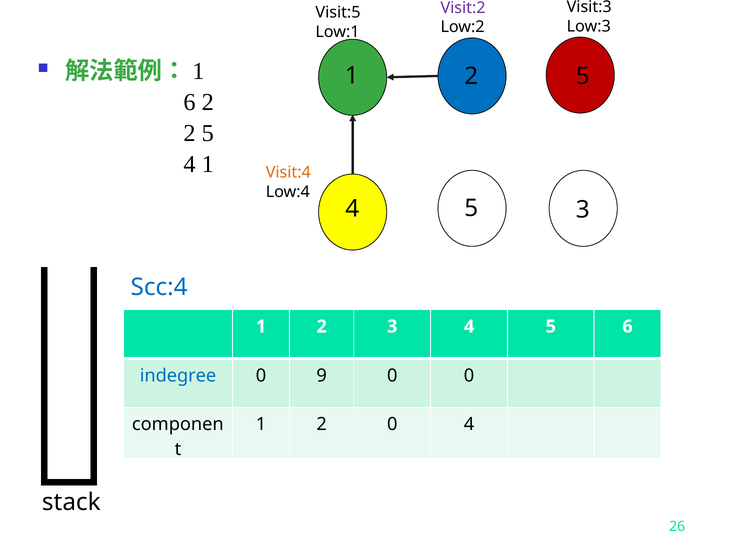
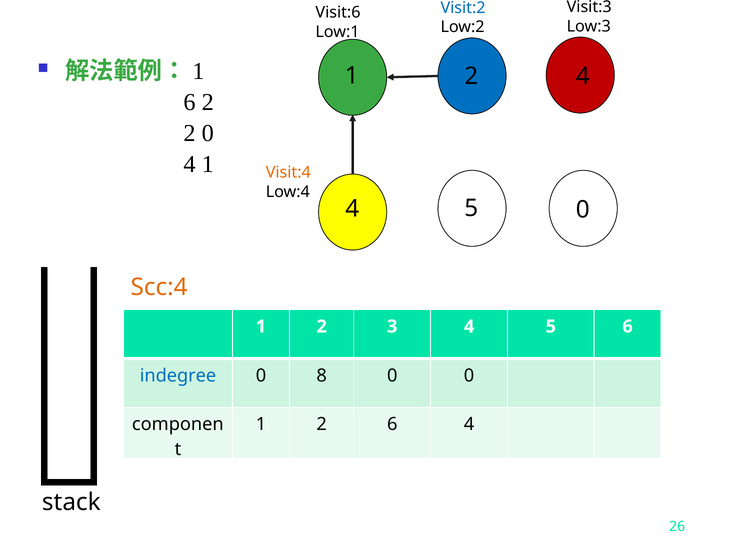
Visit:2 colour: purple -> blue (463, 8)
Visit:5: Visit:5 -> Visit:6 (338, 13)
1 5: 5 -> 4 (583, 77)
2 5: 5 -> 0 (208, 133)
5 3: 3 -> 0 (583, 210)
Scc:4 colour: blue -> orange (159, 288)
9: 9 -> 8 (322, 376)
2 0: 0 -> 6 (392, 425)
